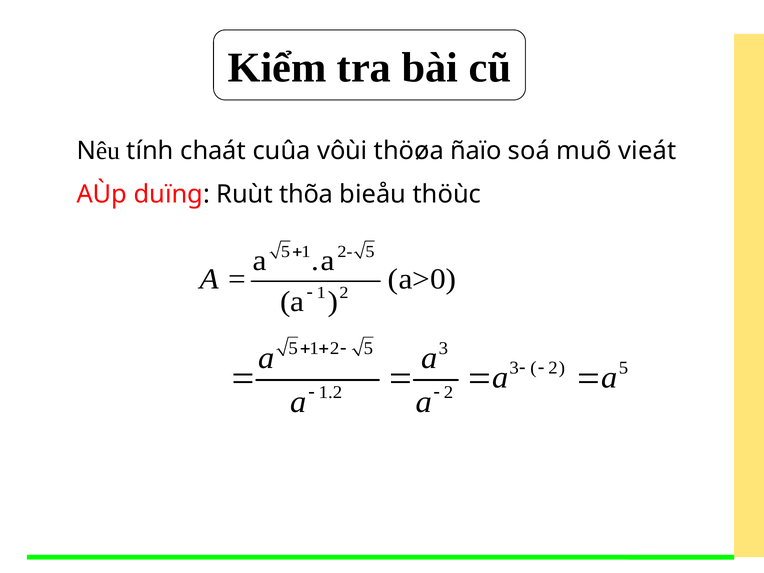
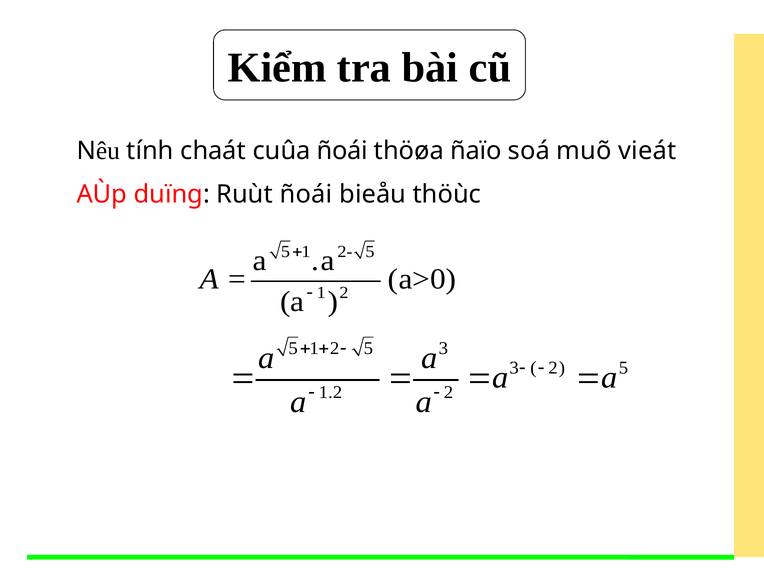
cuûa vôùi: vôùi -> ñoái (342, 151)
Ruùt thõa: thõa -> ñoái (306, 194)
